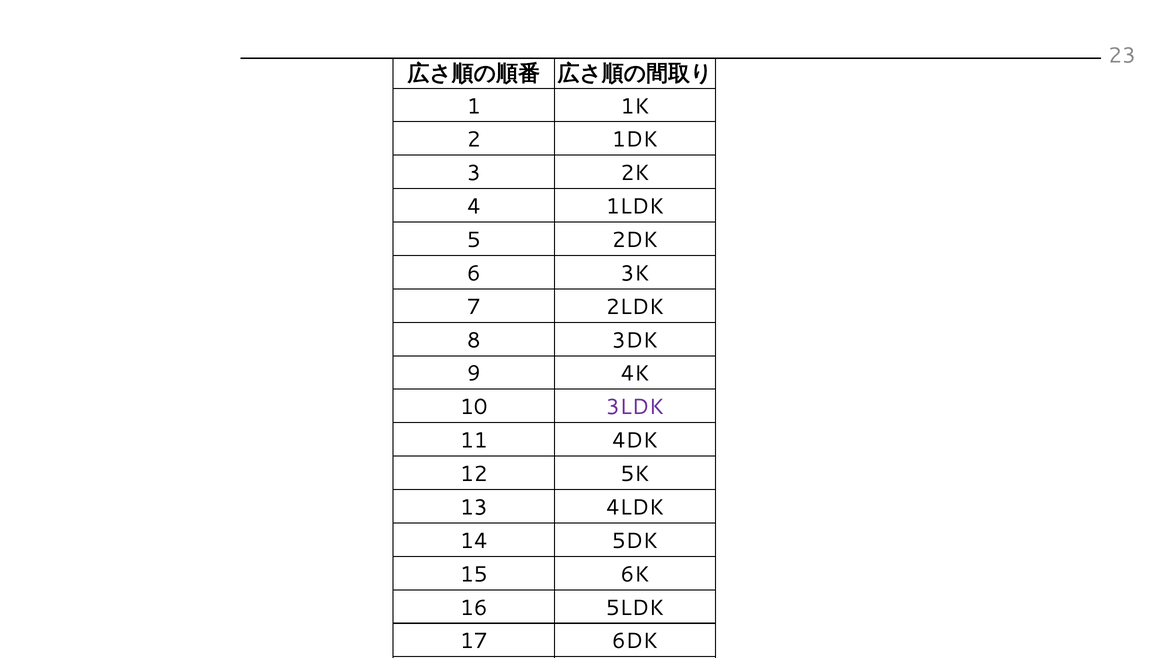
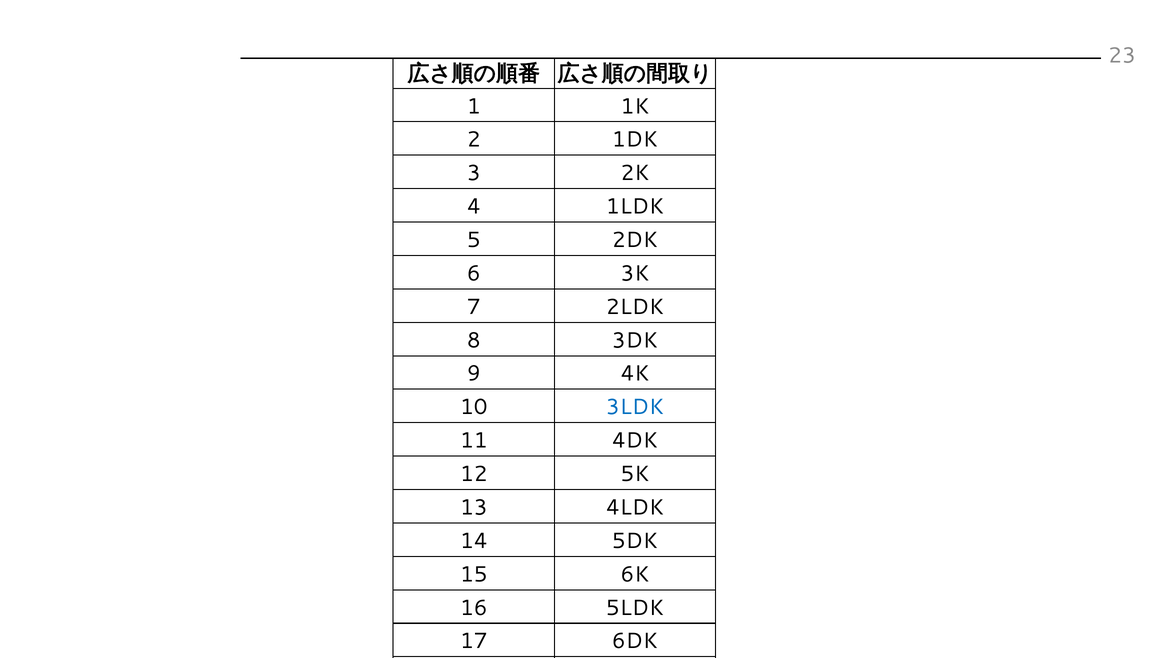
3LDK colour: purple -> blue (635, 407)
